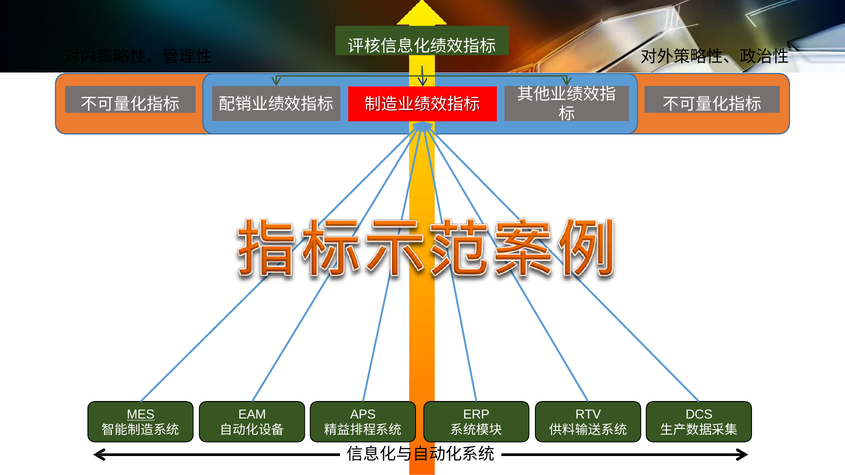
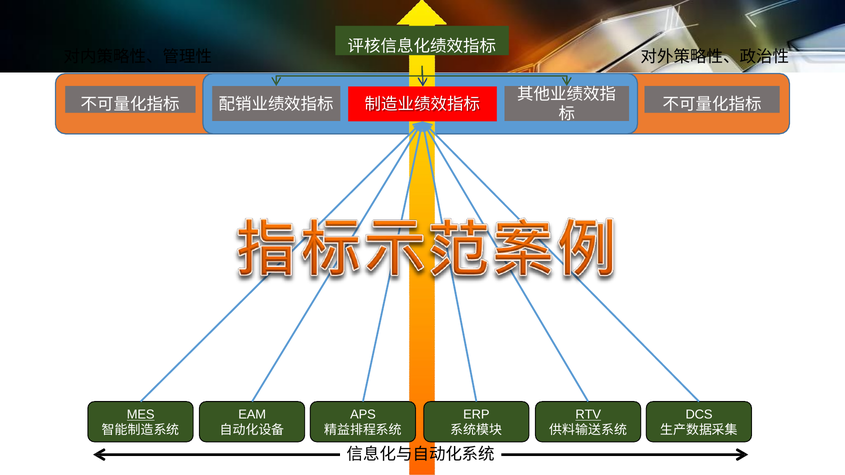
RTV underline: none -> present (588, 415)
